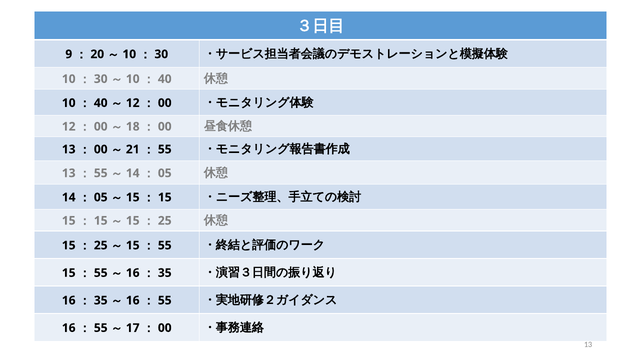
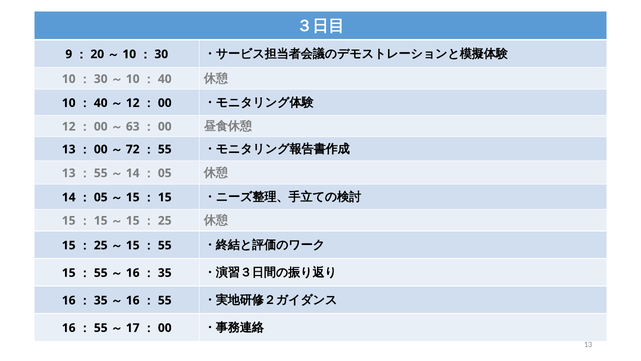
18: 18 -> 63 (133, 126)
21: 21 -> 72 (133, 149)
